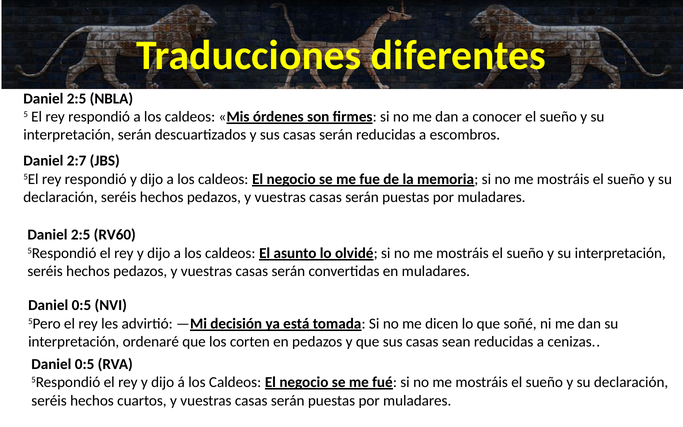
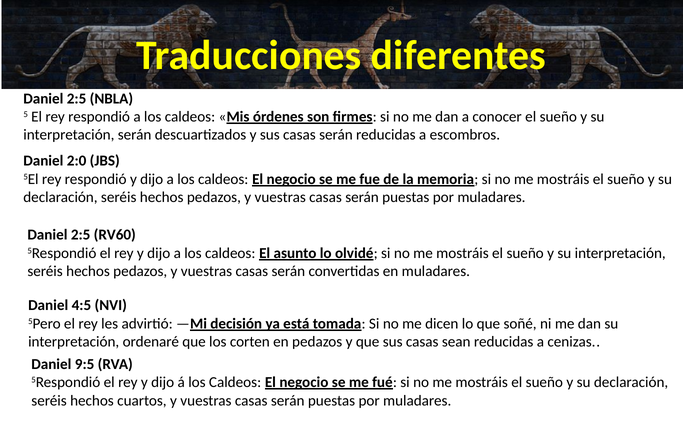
2:7: 2:7 -> 2:0 (77, 161)
0:5: 0:5 -> 4:5 (81, 305)
0:5: 0:5 -> 9:5 (85, 364)
